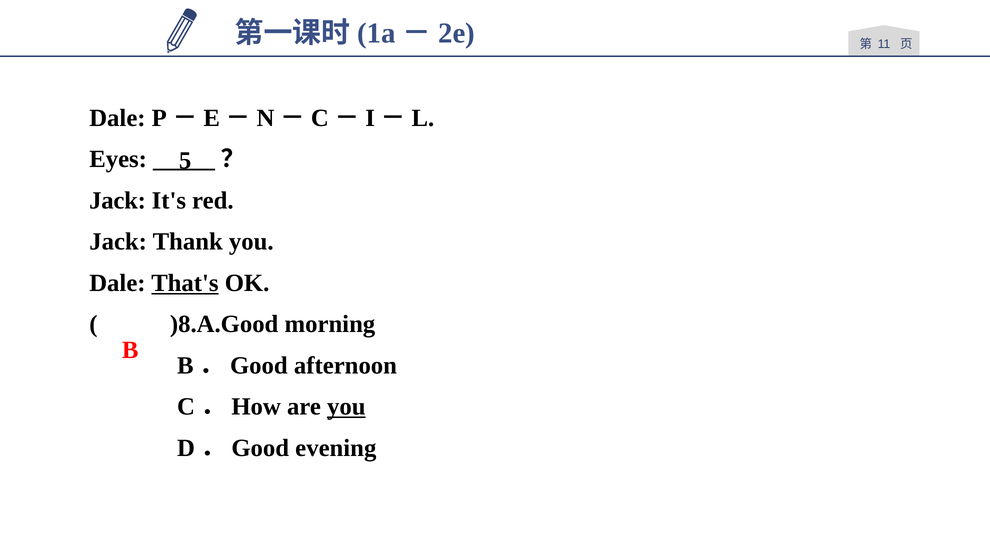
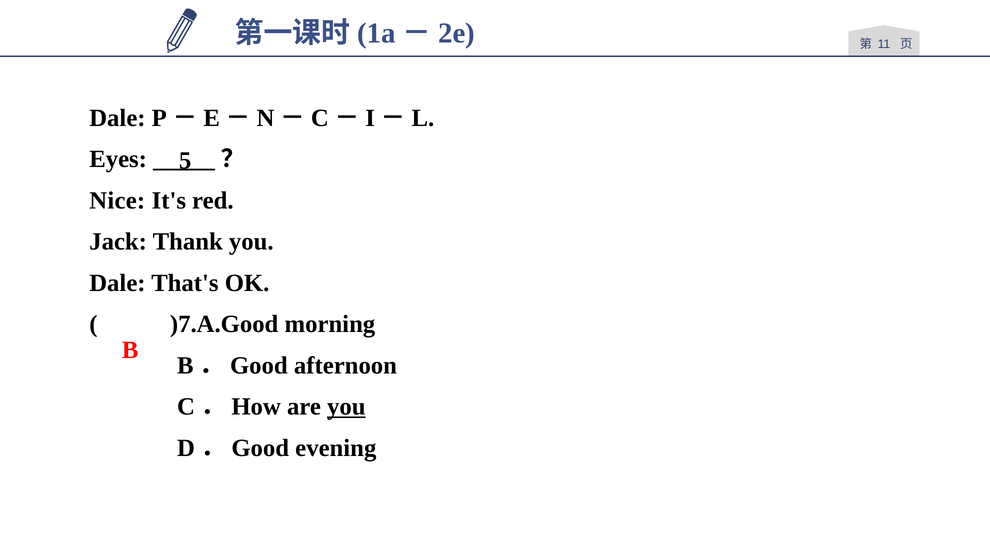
Jack: Jack -> Nice (117, 200)
That's underline: present -> none (185, 283)
)8.A.Good: )8.A.Good -> )7.A.Good (224, 324)
